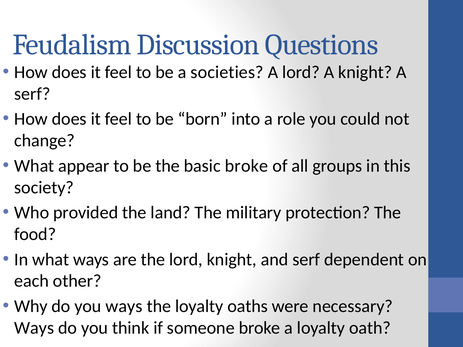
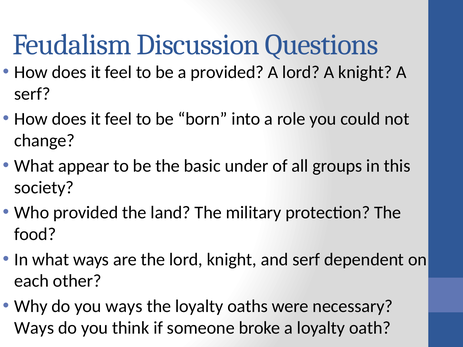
a societies: societies -> provided (227, 72)
basic broke: broke -> under (247, 166)
